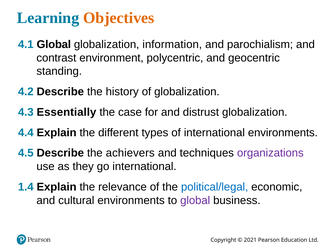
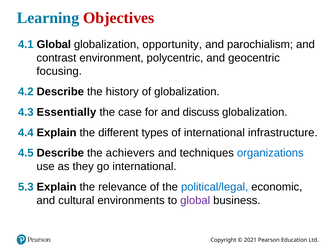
Objectives colour: orange -> red (119, 18)
information: information -> opportunity (172, 44)
standing: standing -> focusing (59, 71)
distrust: distrust -> discuss (201, 112)
international environments: environments -> infrastructure (283, 133)
organizations colour: purple -> blue (270, 153)
1.4: 1.4 -> 5.3 (26, 187)
